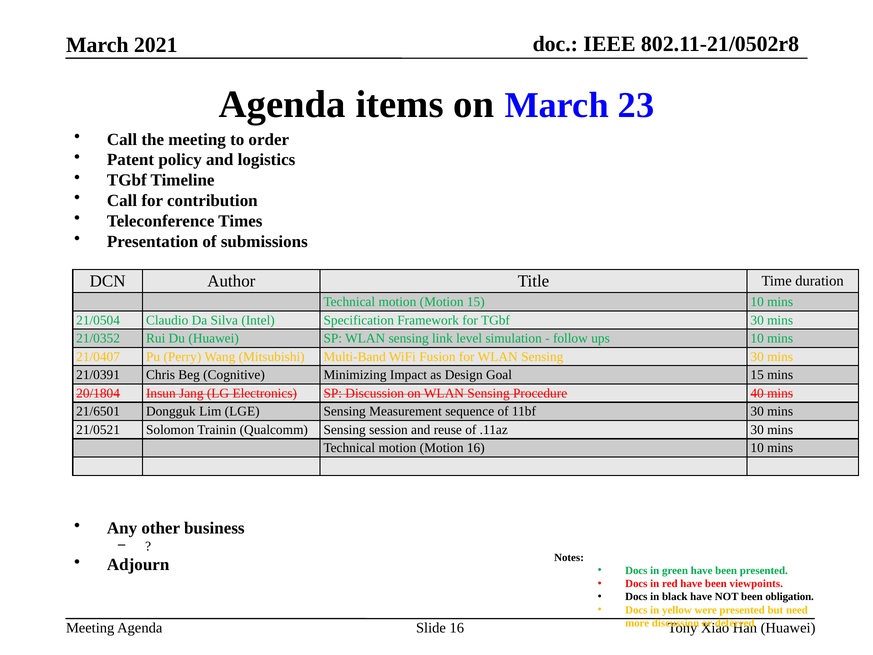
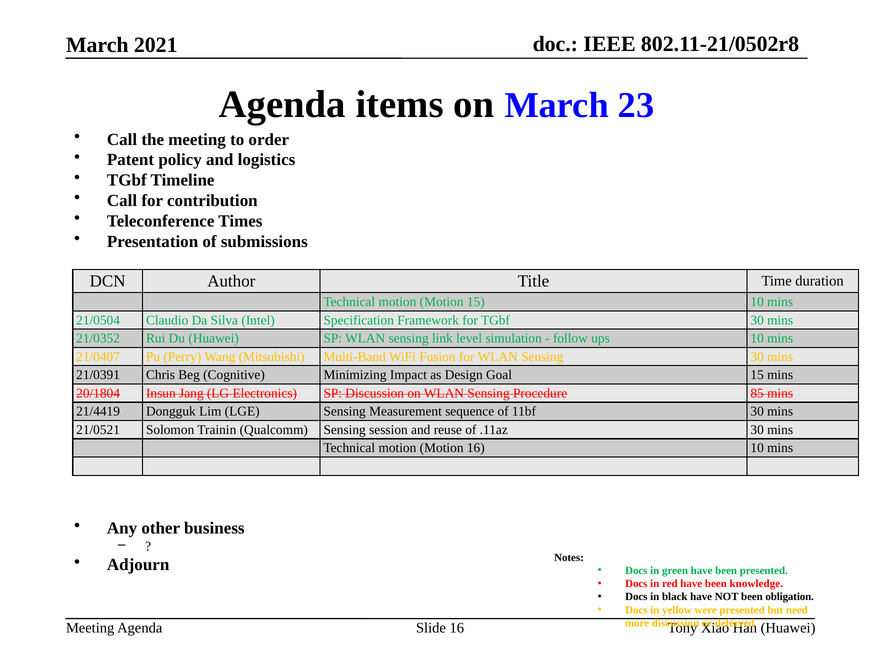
40: 40 -> 85 (757, 393)
21/6501: 21/6501 -> 21/4419 (98, 411)
viewpoints: viewpoints -> knowledge (756, 583)
